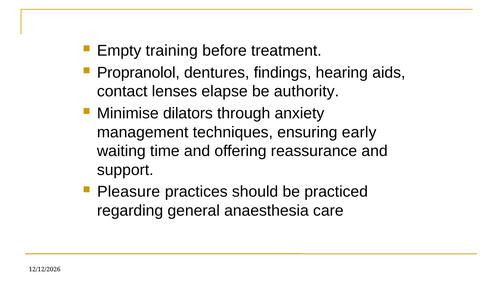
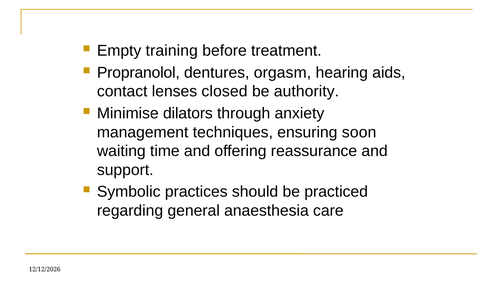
findings: findings -> orgasm (282, 73)
elapse: elapse -> closed (225, 92)
early: early -> soon (359, 132)
Pleasure: Pleasure -> Symbolic (129, 192)
